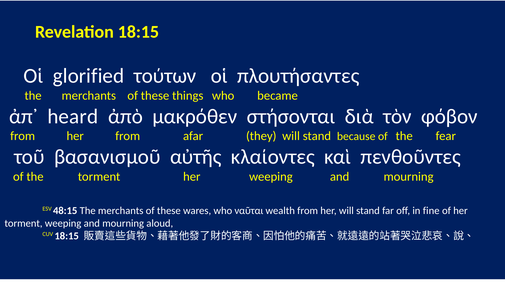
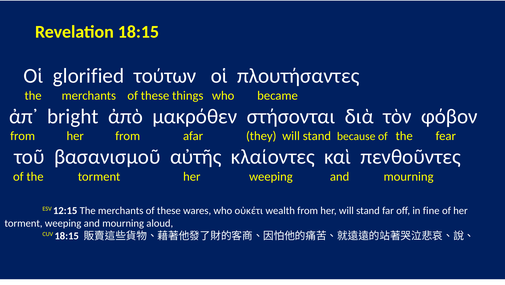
heard: heard -> bright (73, 116)
48:15: 48:15 -> 12:15 (65, 210)
ναῦται: ναῦται -> οὐκέτι (249, 210)
